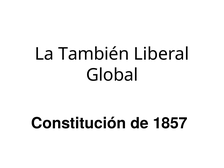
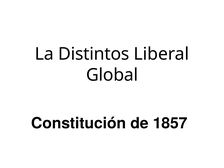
También: También -> Distintos (94, 54)
